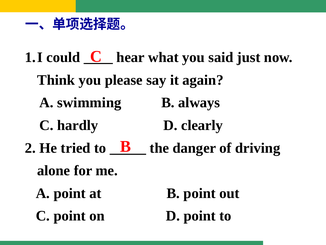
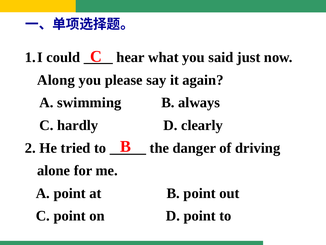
Think: Think -> Along (56, 80)
